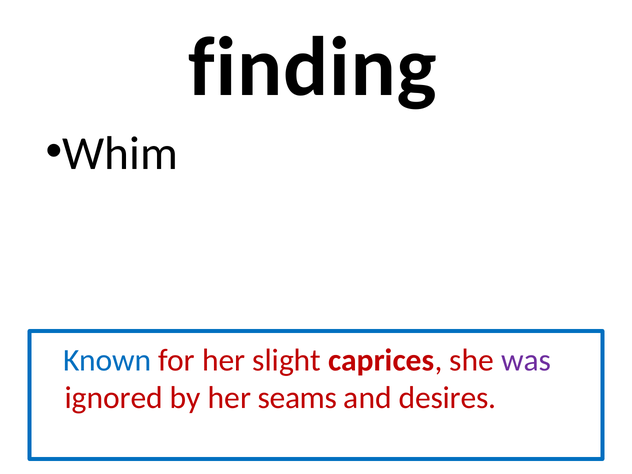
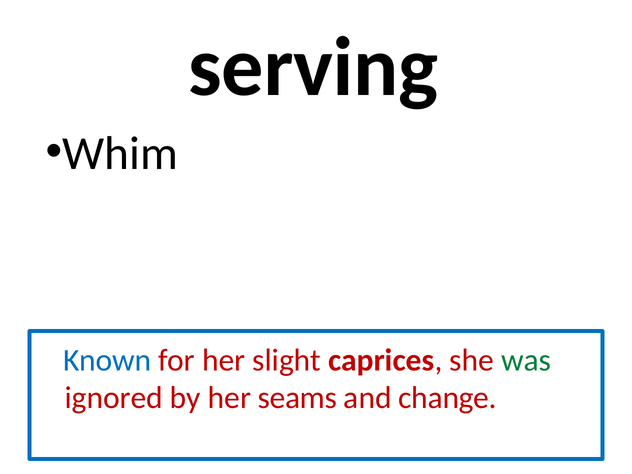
finding: finding -> serving (313, 68)
was colour: purple -> green (526, 360)
desires: desires -> change (448, 398)
